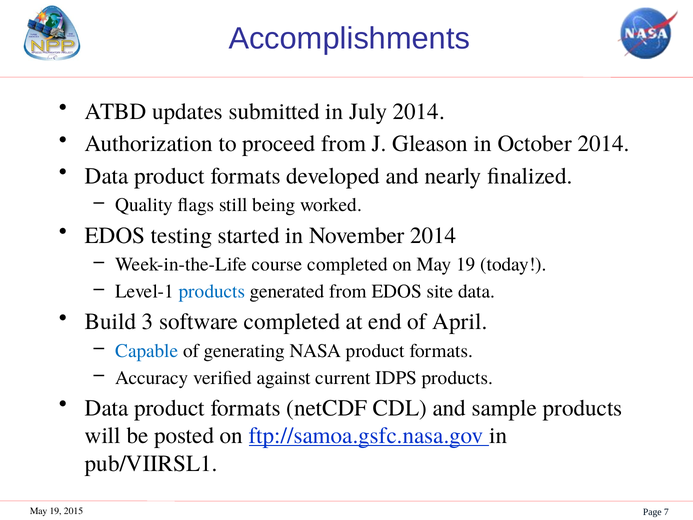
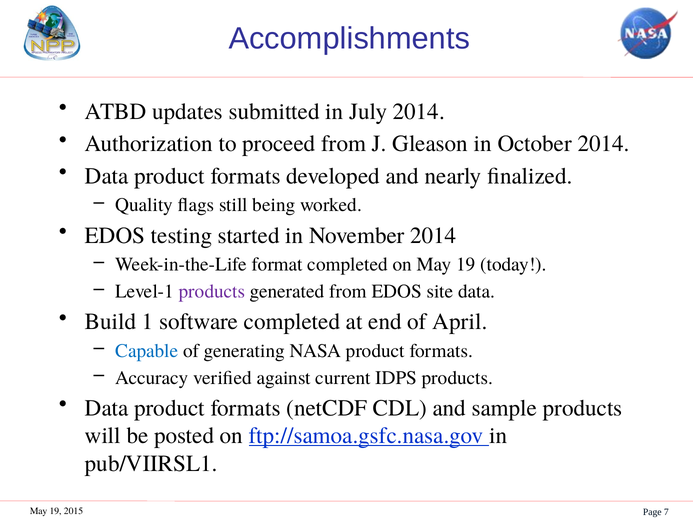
course: course -> format (277, 264)
products colour: blue -> purple (212, 291)
3: 3 -> 1 (148, 322)
